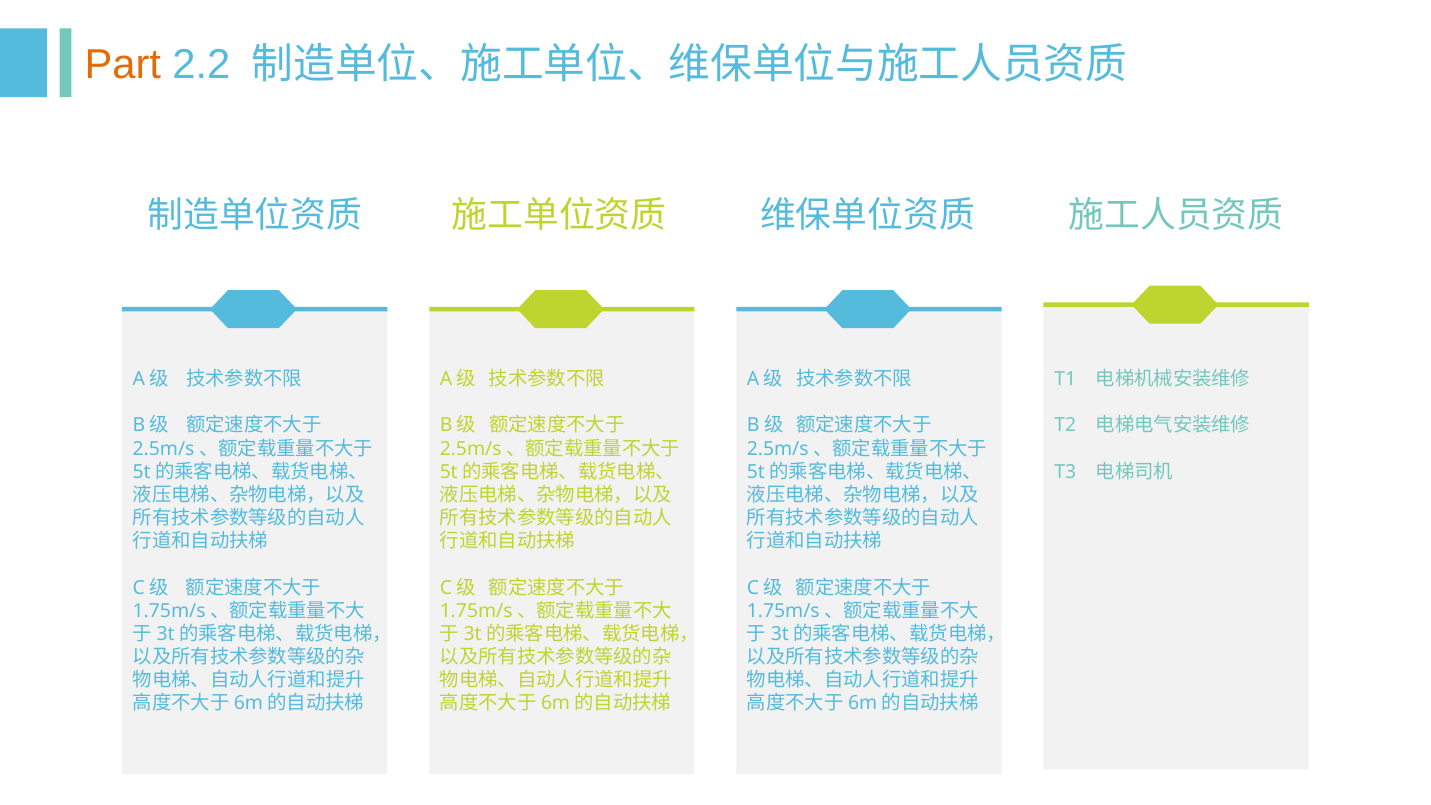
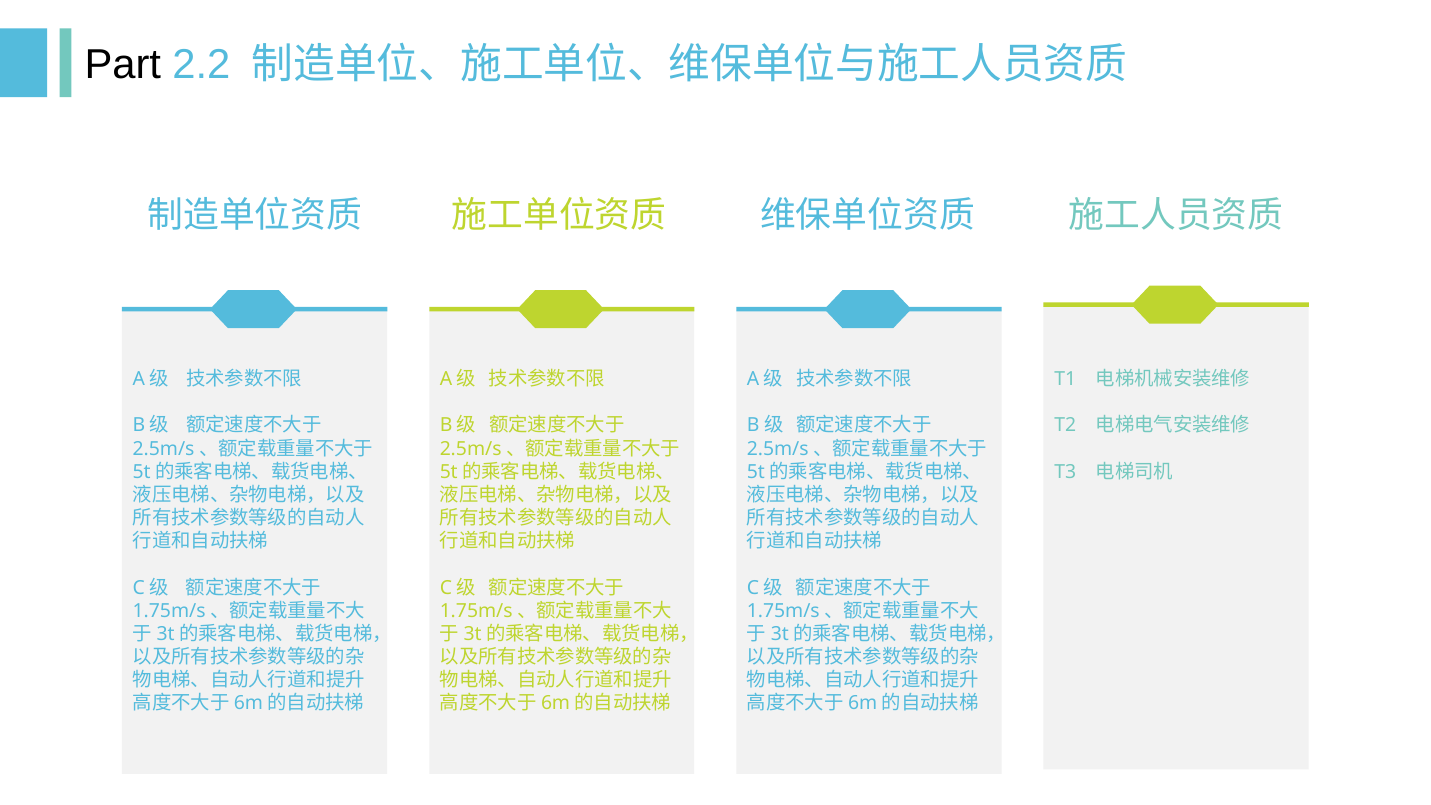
Part colour: orange -> black (123, 65)
